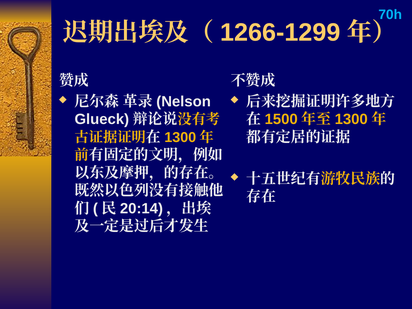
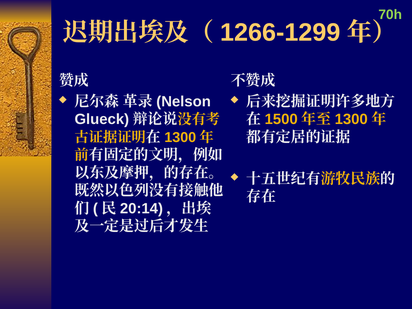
70h colour: light blue -> light green (390, 15)
